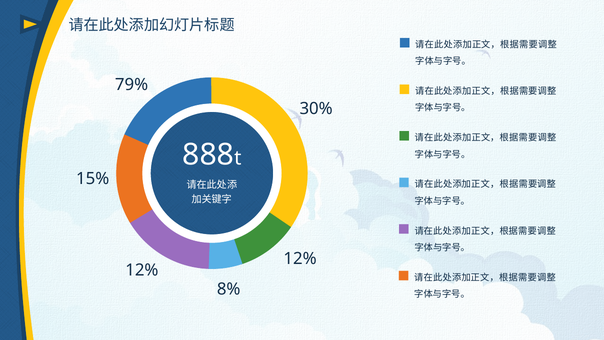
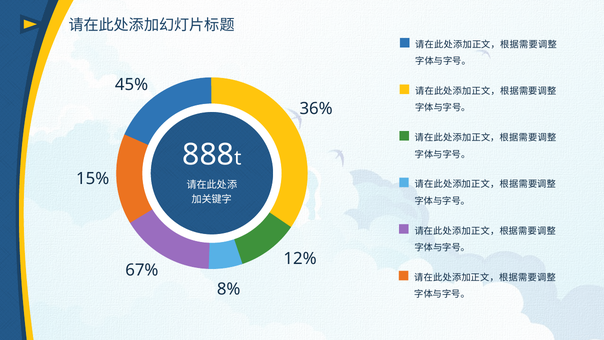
79%: 79% -> 45% (132, 84)
30%: 30% -> 36% (316, 109)
12%: 12% -> 67% (142, 270)
